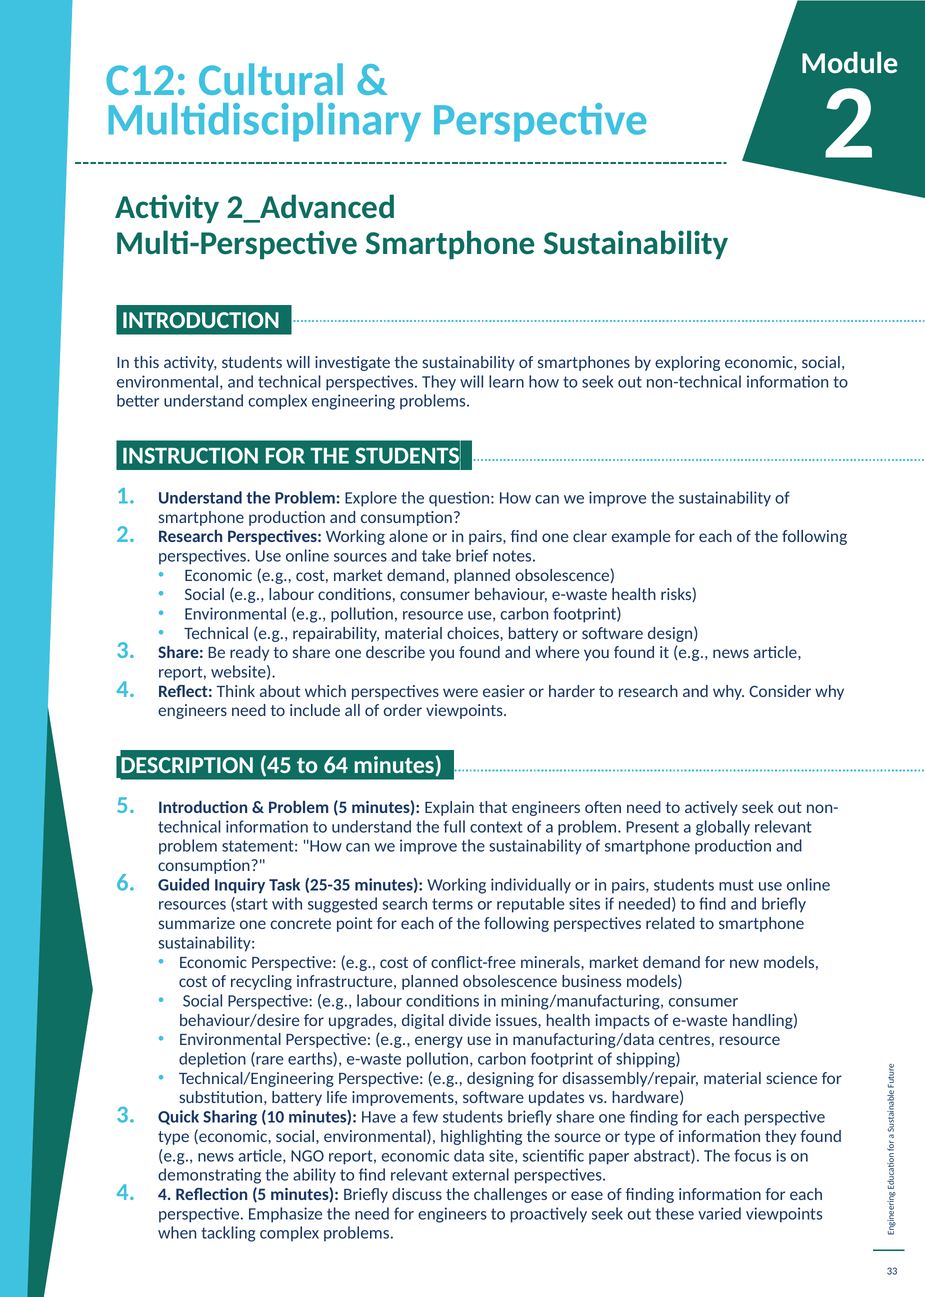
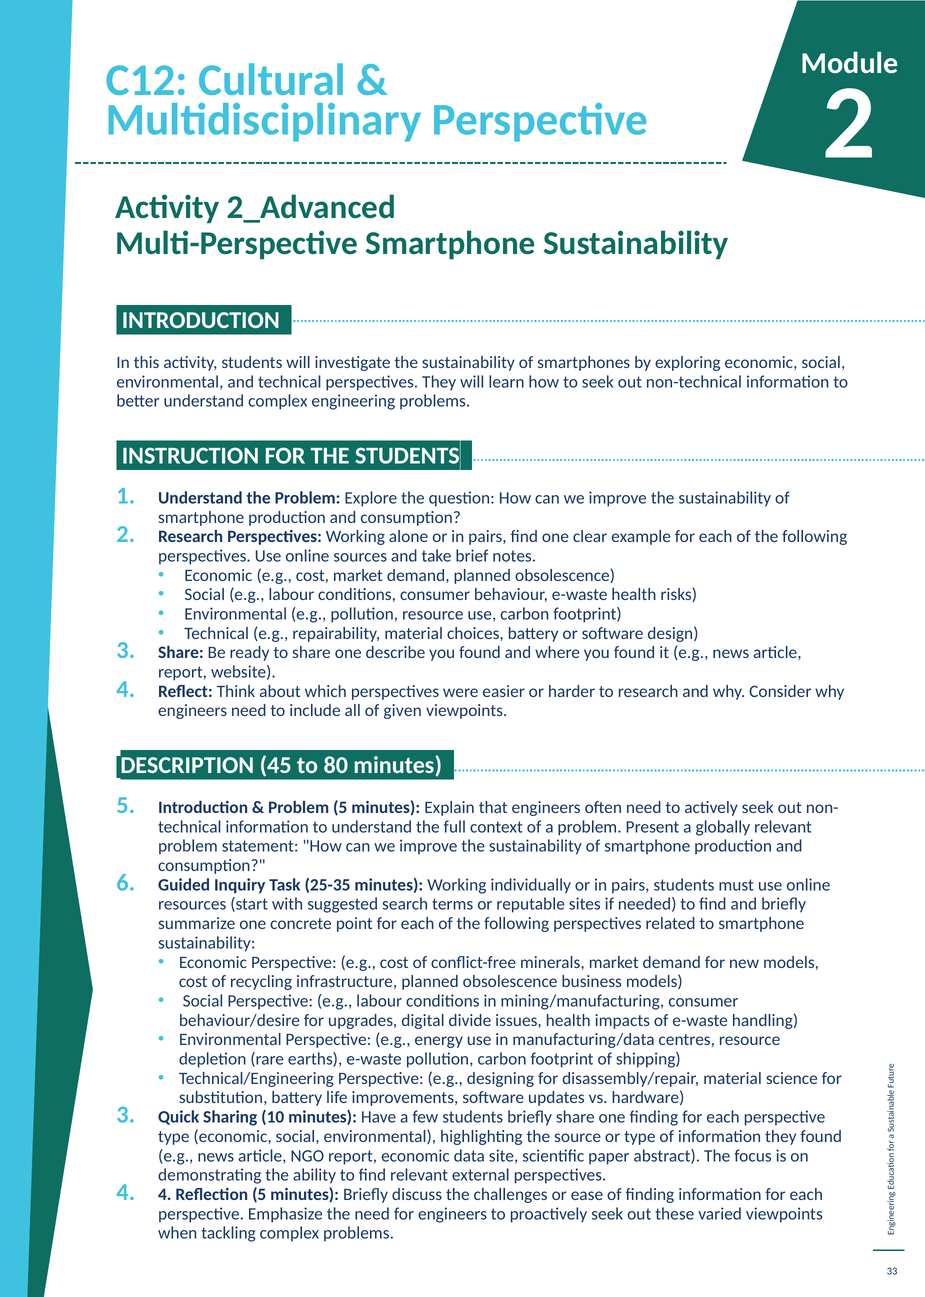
order: order -> given (403, 711)
64: 64 -> 80 (336, 766)
